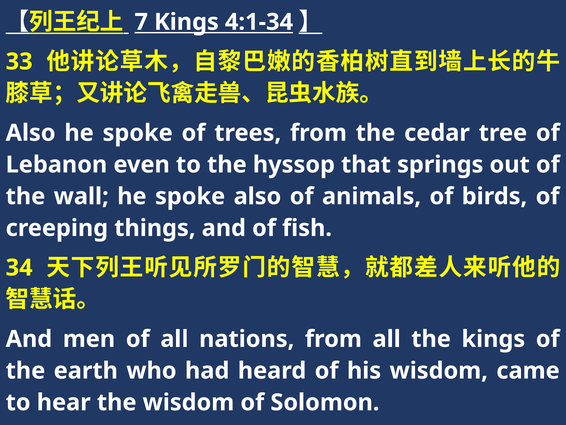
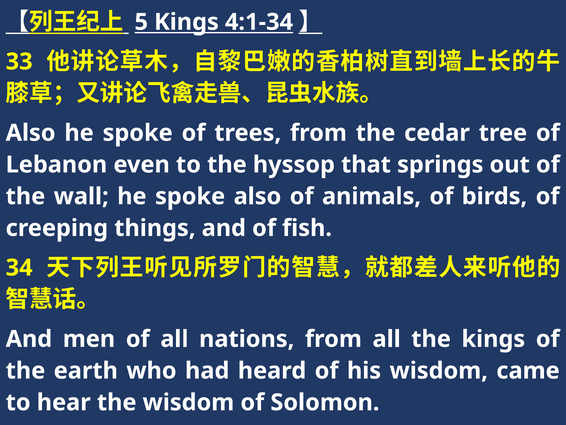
7: 7 -> 5 (141, 22)
